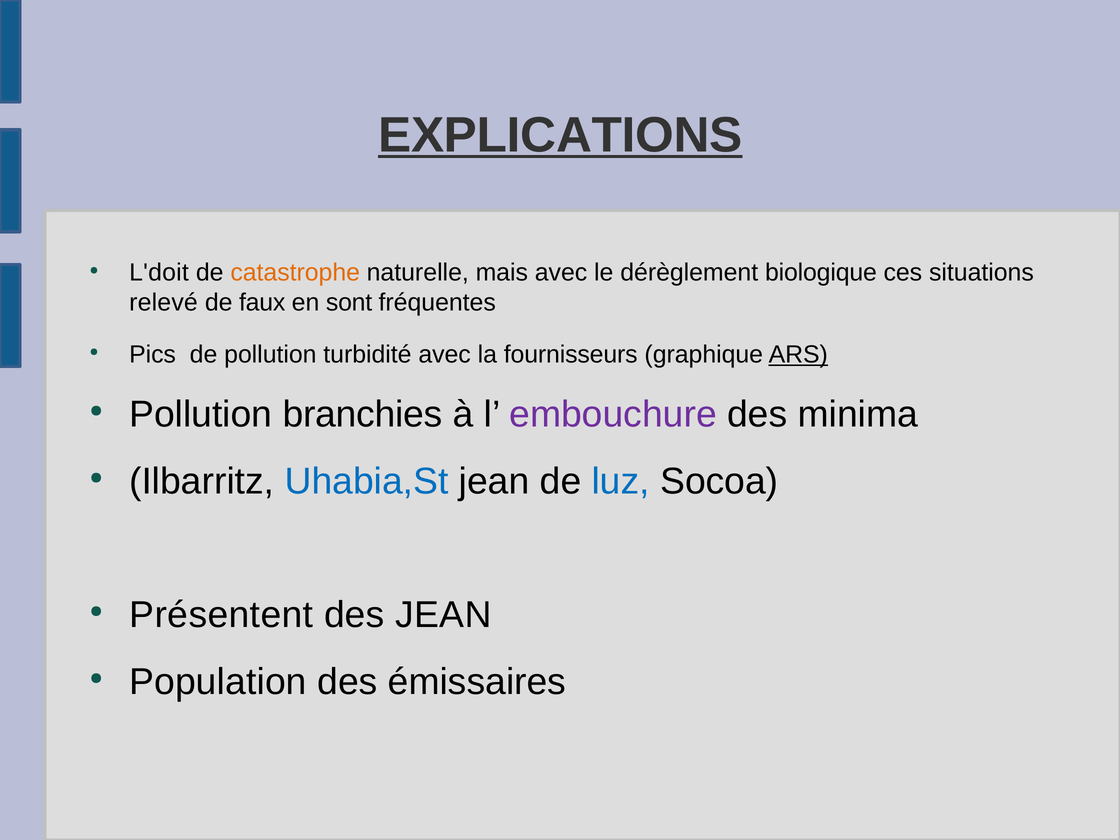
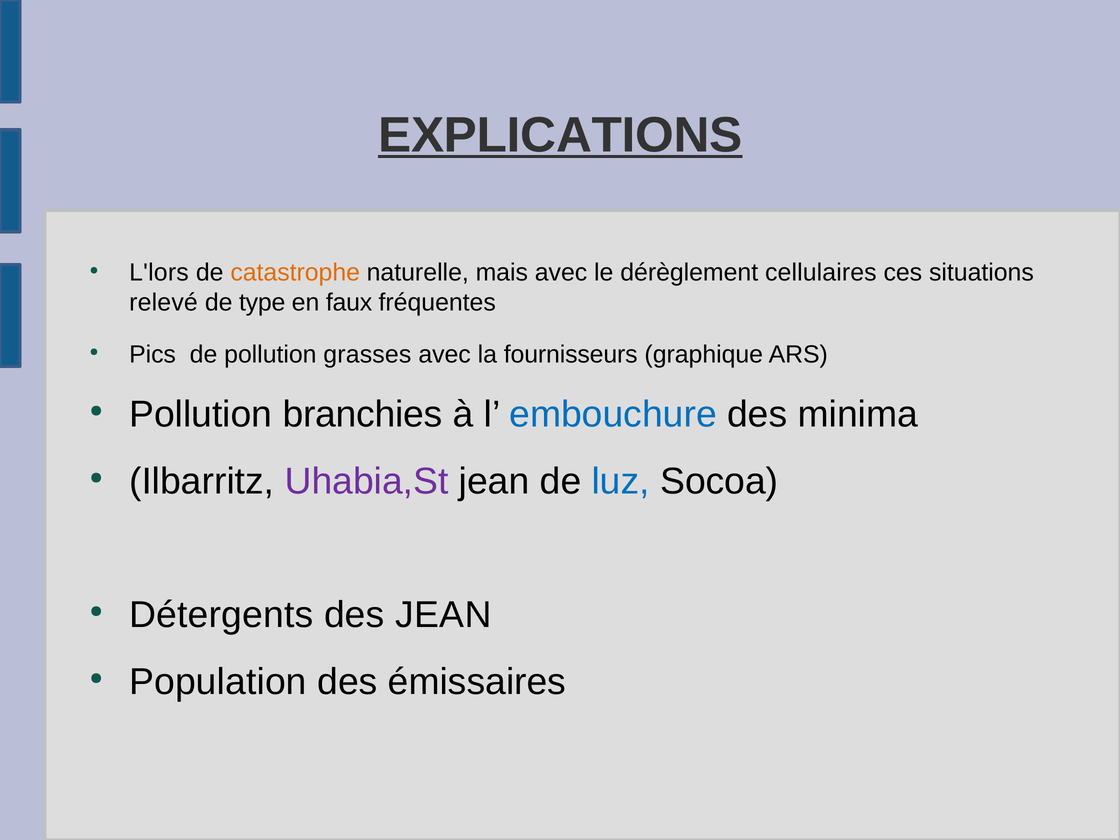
L'doit: L'doit -> L'lors (159, 273)
biologique: biologique -> cellulaires (821, 273)
faux: faux -> type (262, 302)
sont: sont -> faux (349, 302)
turbidité: turbidité -> grasses (367, 354)
ARS underline: present -> none (798, 354)
embouchure colour: purple -> blue (613, 415)
Uhabia,St colour: blue -> purple (367, 481)
Présentent: Présentent -> Détergents (221, 615)
